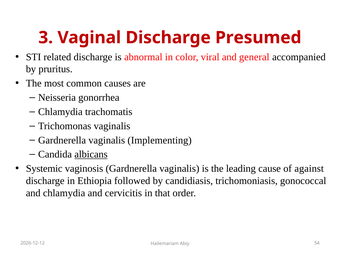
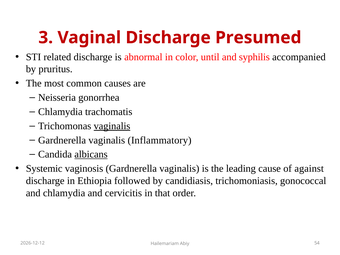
viral: viral -> until (210, 57)
general: general -> syphilis (254, 57)
vaginalis underline: none -> present (112, 126)
Implementing: Implementing -> Inflammatory (160, 140)
